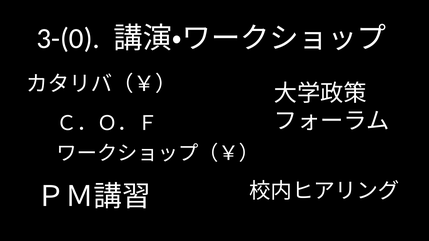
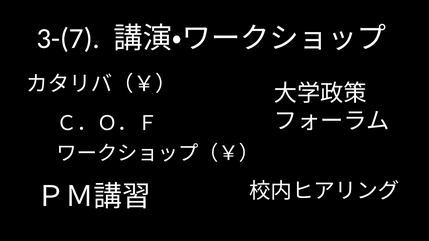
3-(0: 3-(0 -> 3-(7 (68, 38)
